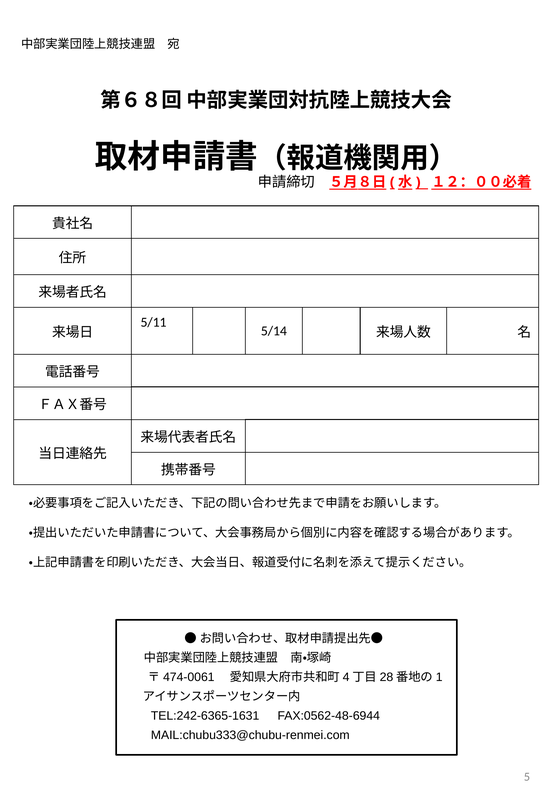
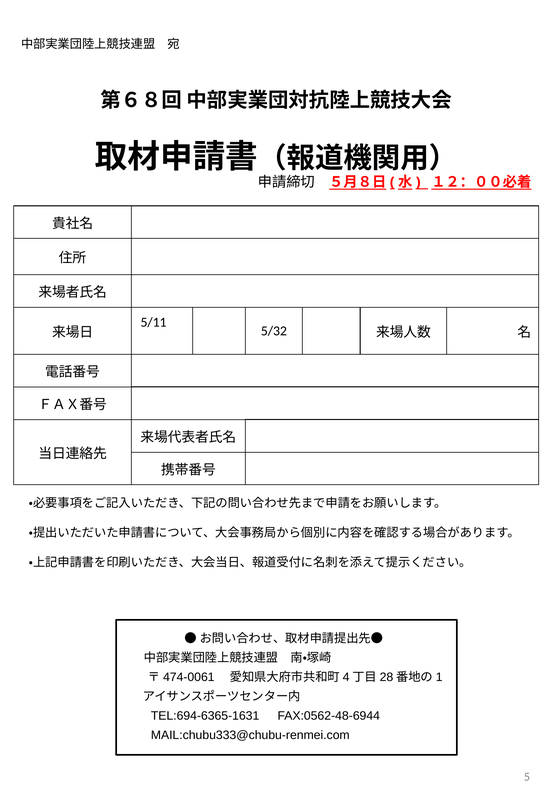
5/14: 5/14 -> 5/32 (274, 331)
TEL:242-6365-1631: TEL:242-6365-1631 -> TEL:694-6365-1631 (205, 716)
